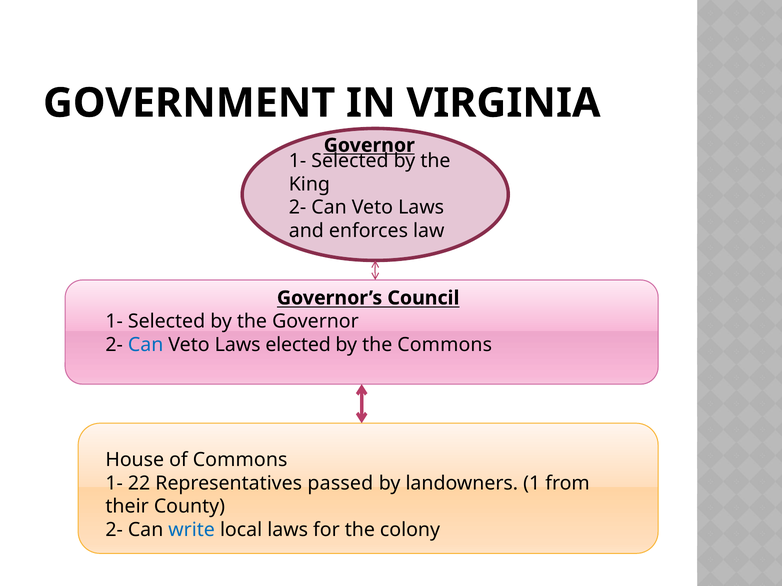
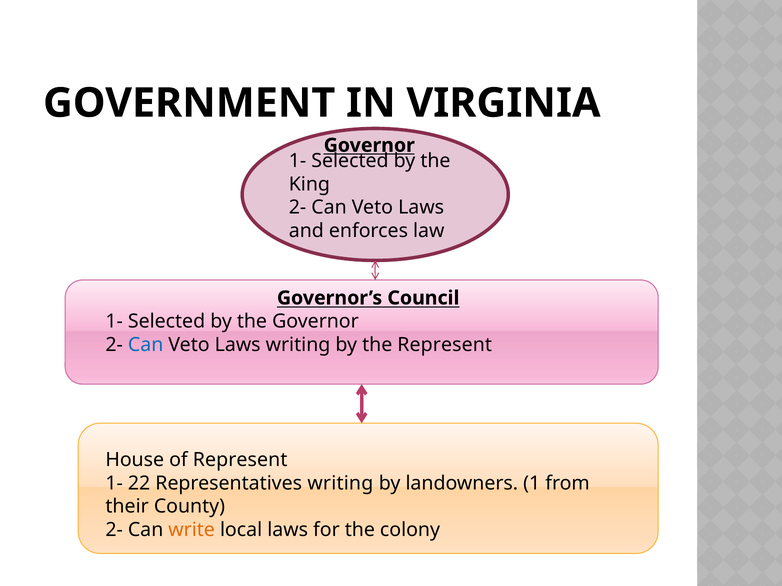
Laws elected: elected -> writing (298, 345)
the Commons: Commons -> Represent (445, 345)
of Commons: Commons -> Represent (240, 460)
Representatives passed: passed -> writing (340, 483)
write colour: blue -> orange (192, 530)
